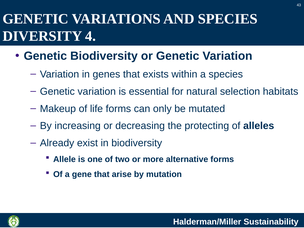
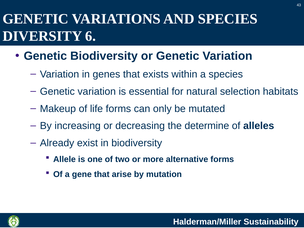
4: 4 -> 6 (91, 36)
protecting: protecting -> determine (207, 126)
